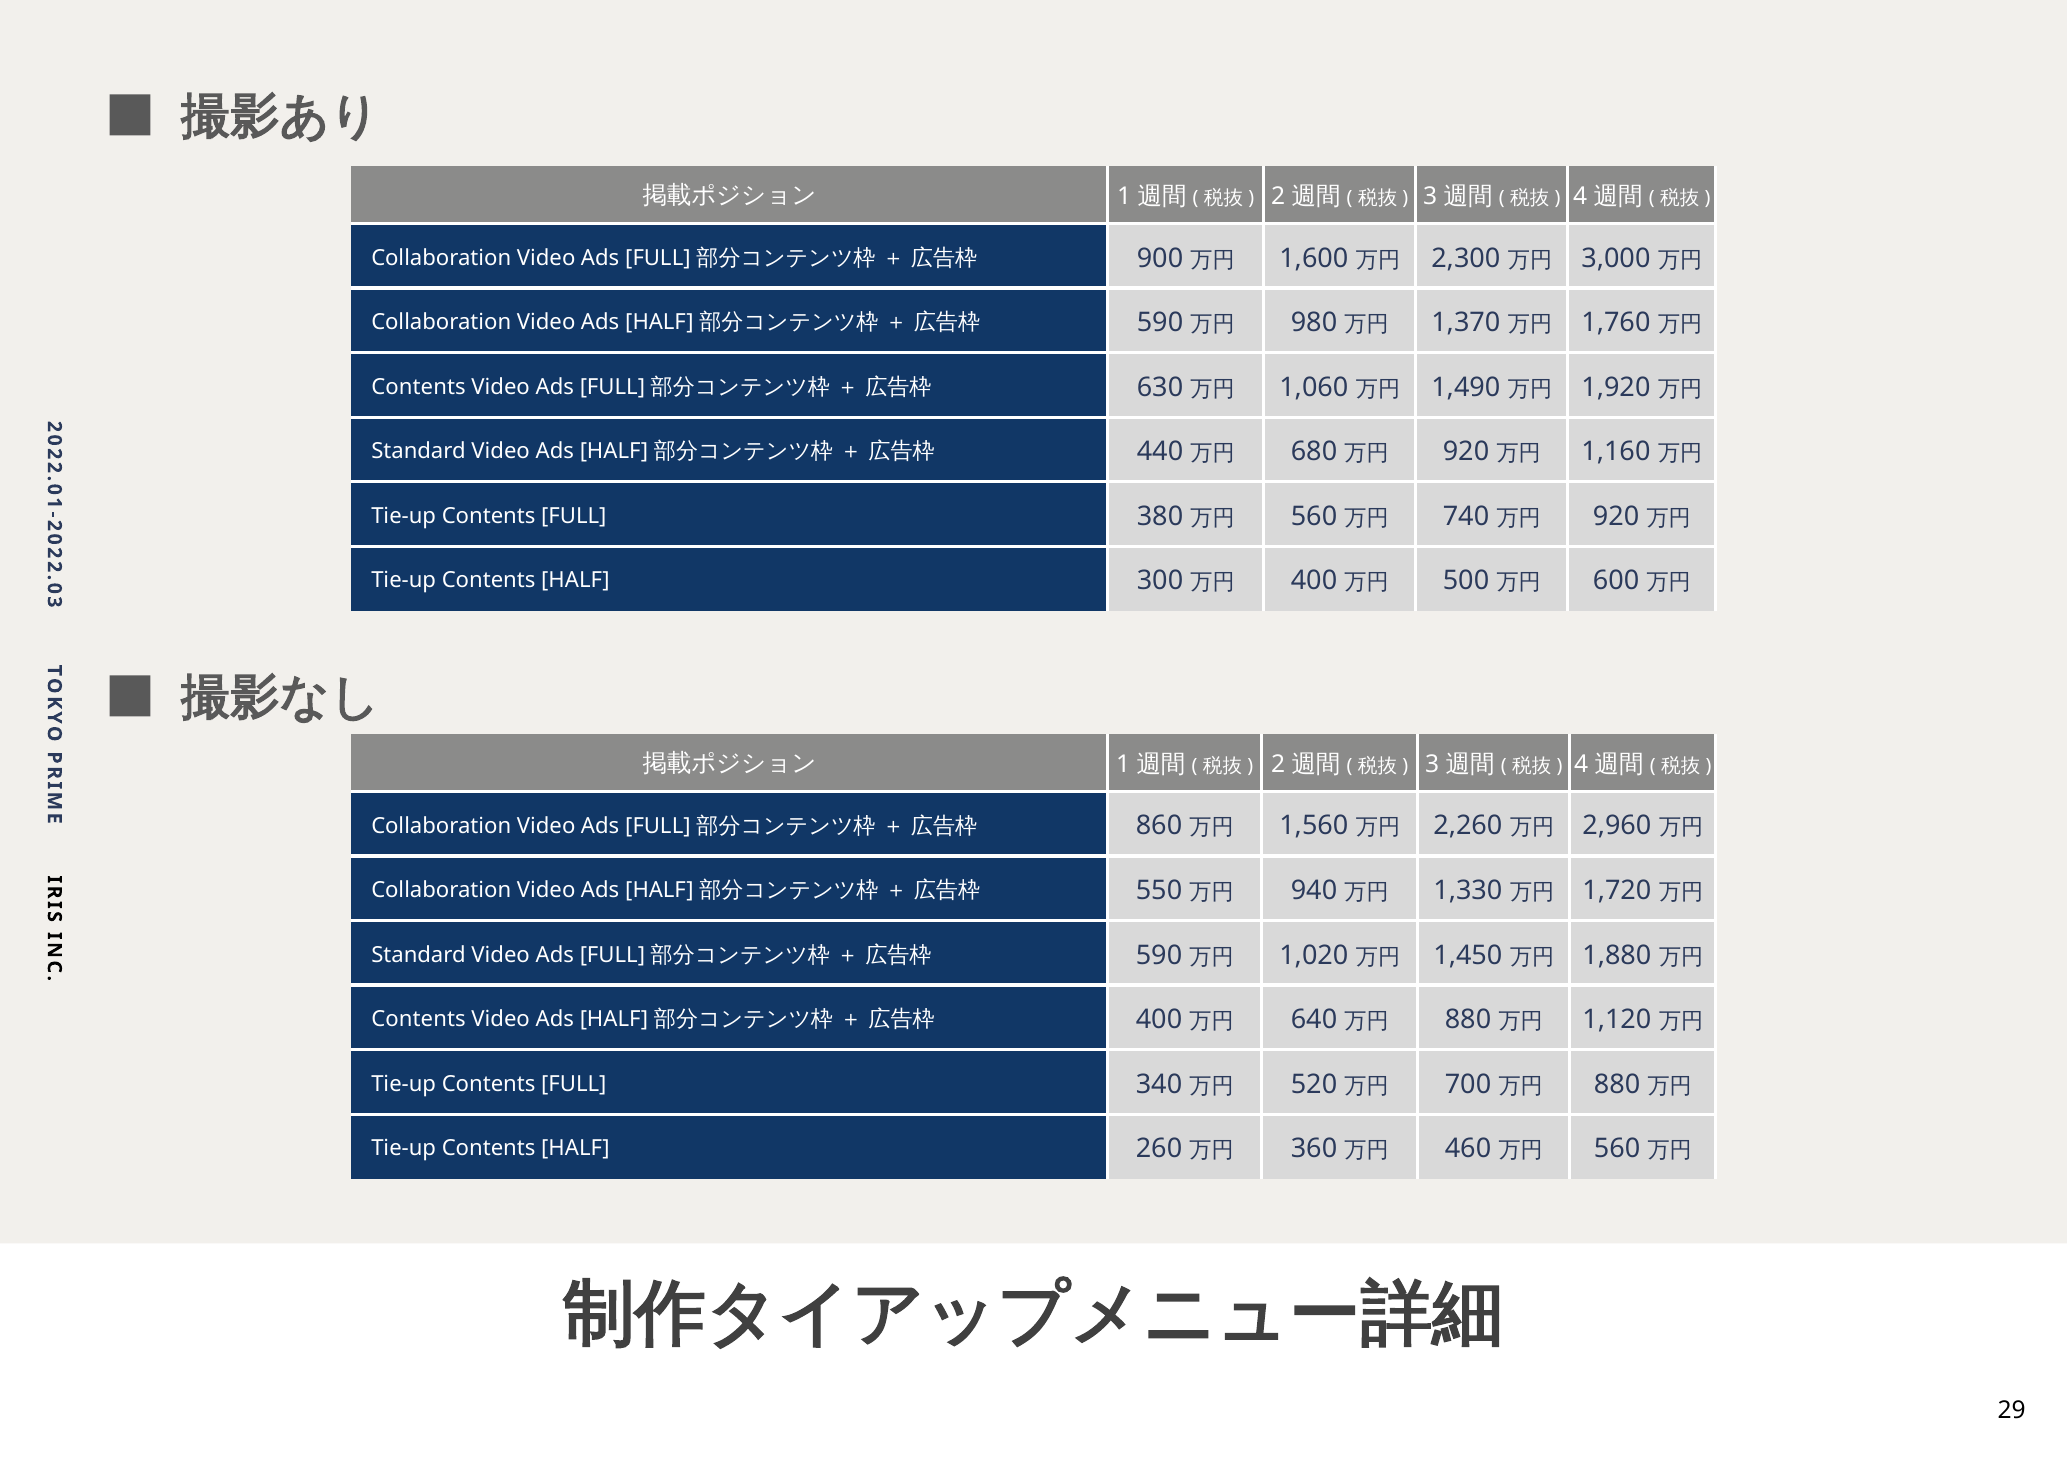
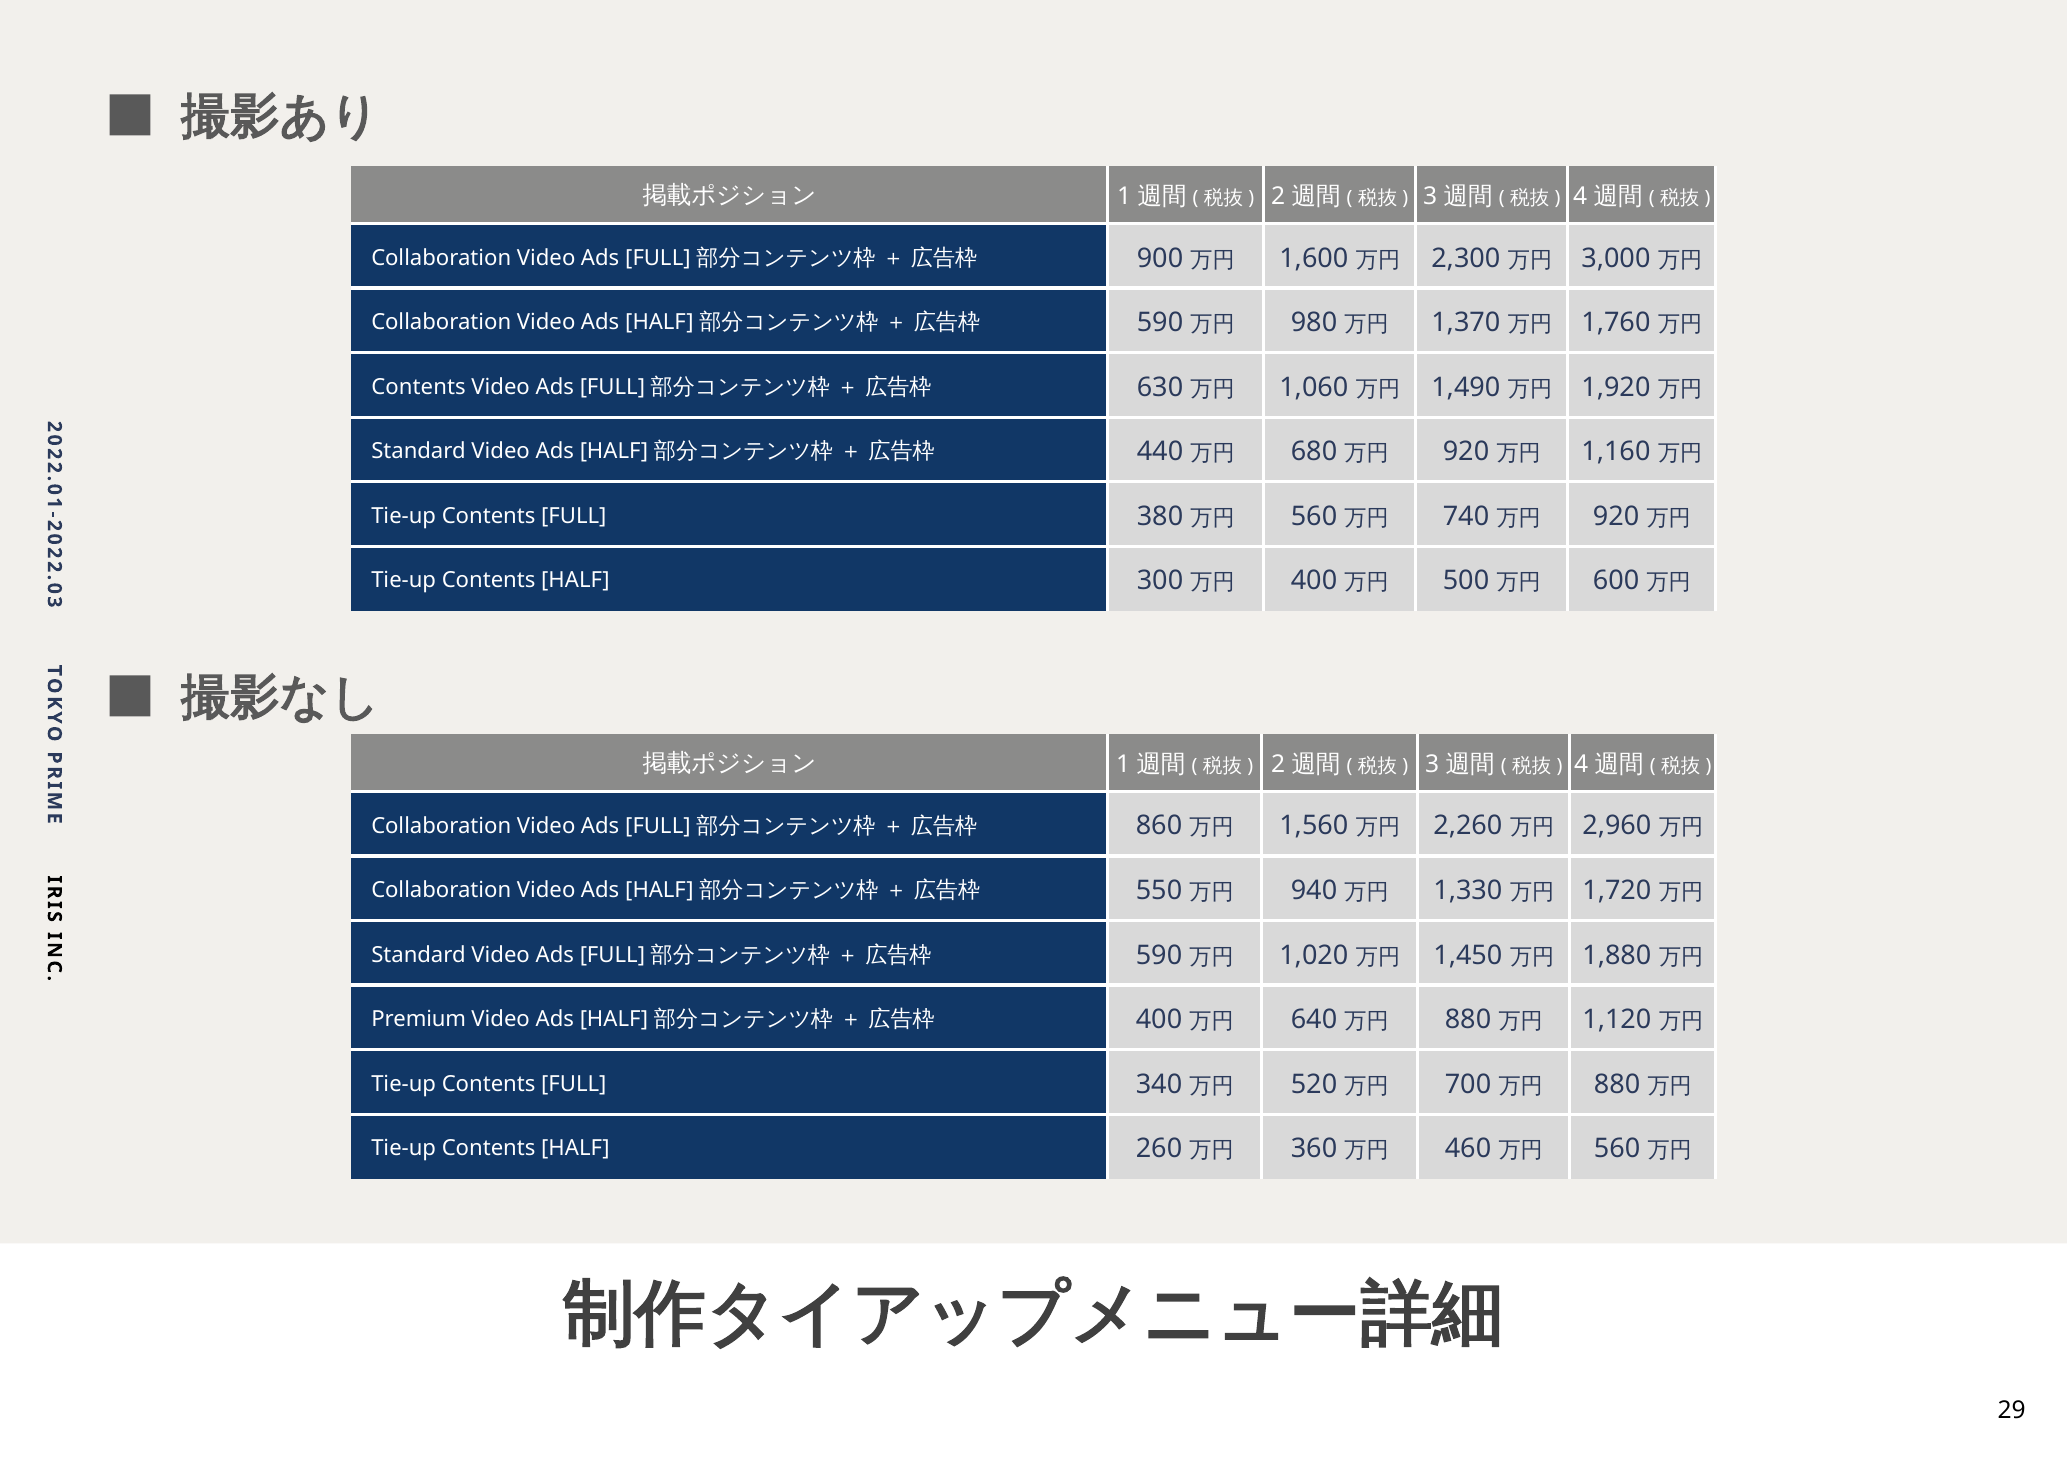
Contents: Contents -> Premium (419, 1020)
